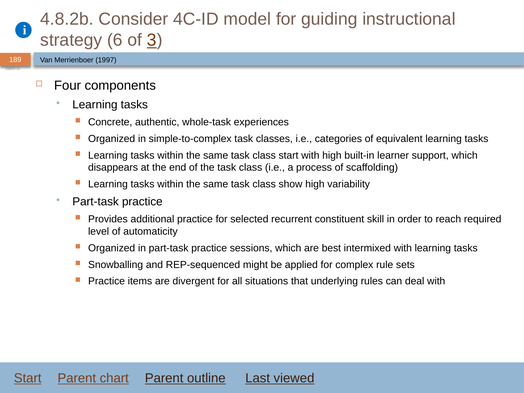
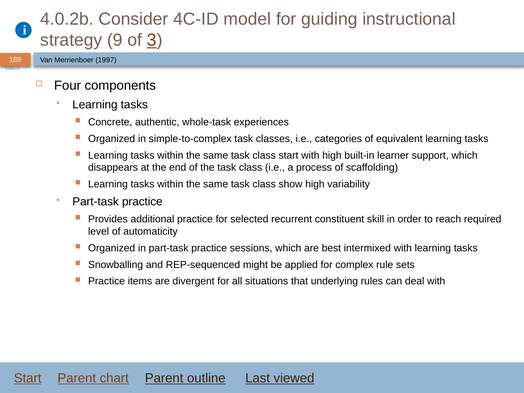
4.8.2b: 4.8.2b -> 4.0.2b (67, 19)
6: 6 -> 9 (115, 40)
